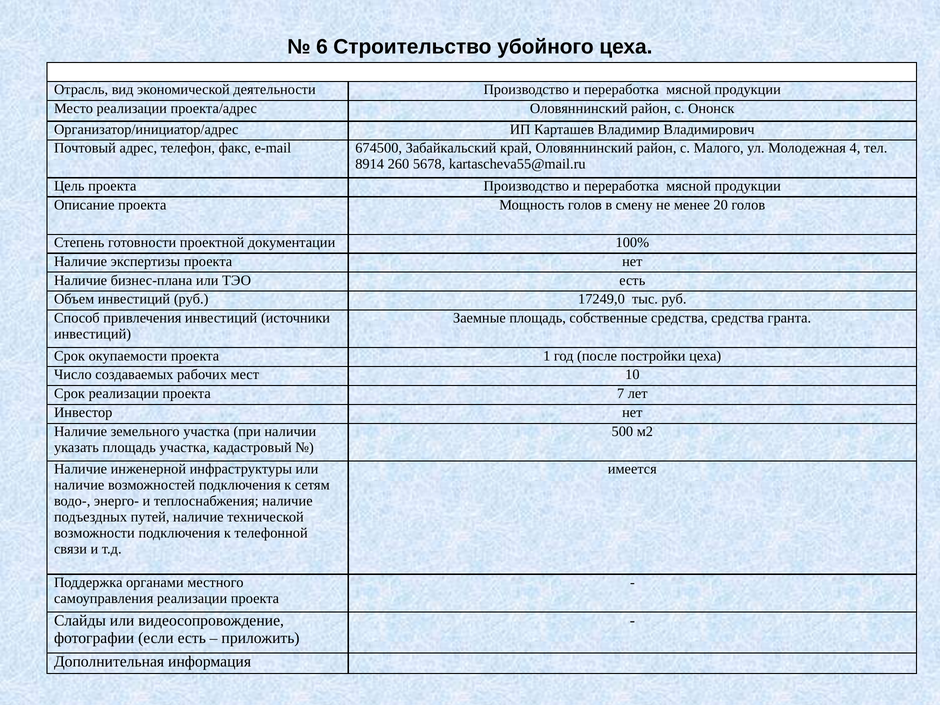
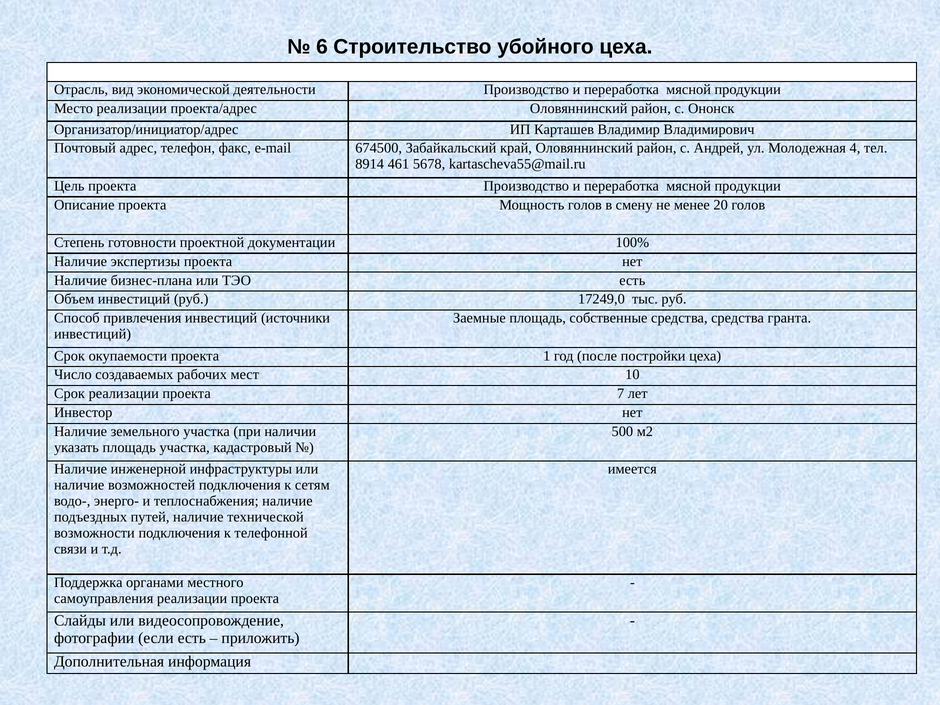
Малого: Малого -> Андрей (719, 148)
260: 260 -> 461 (398, 164)
